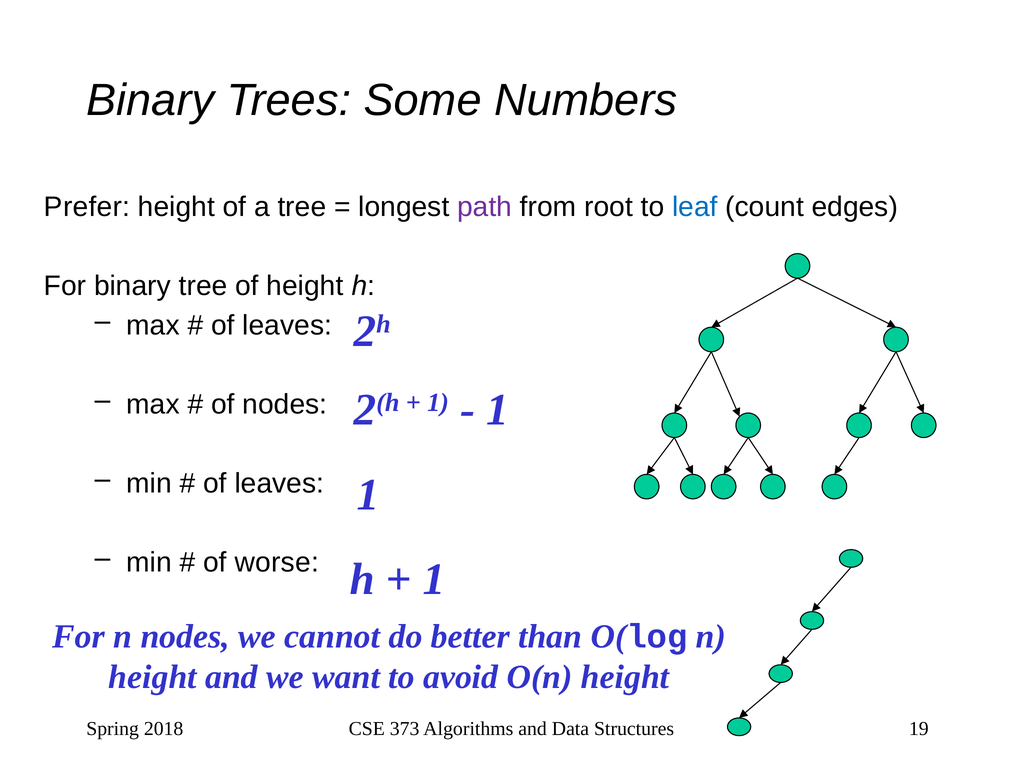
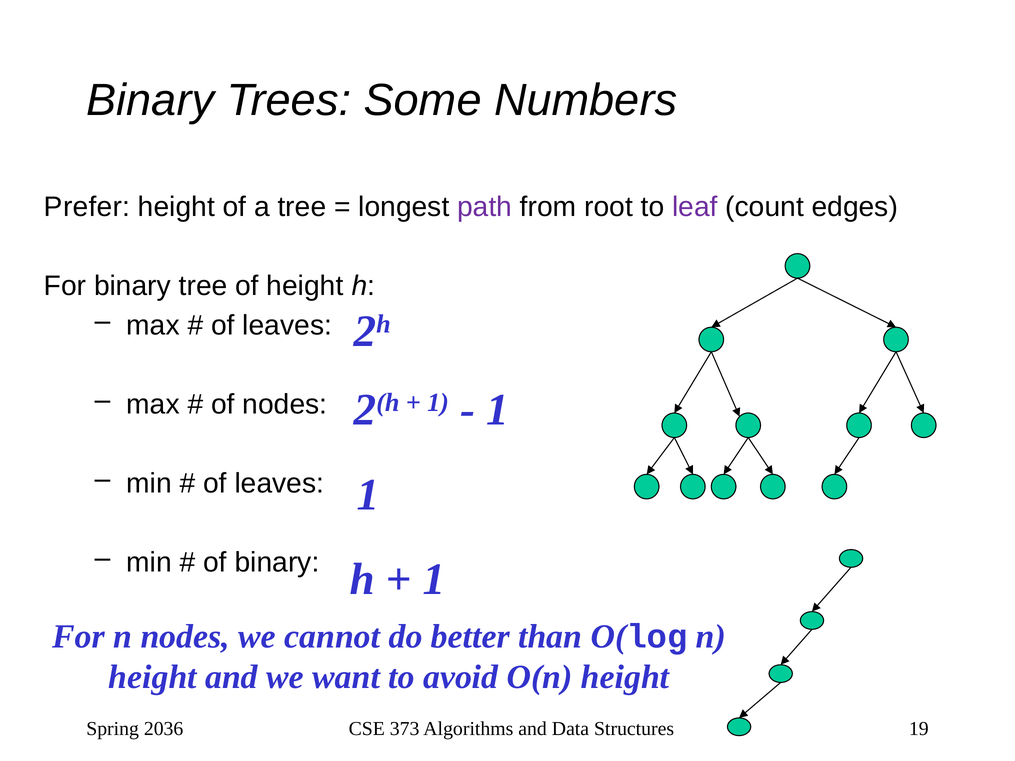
leaf colour: blue -> purple (695, 207)
of worse: worse -> binary (277, 563)
2018: 2018 -> 2036 (164, 729)
